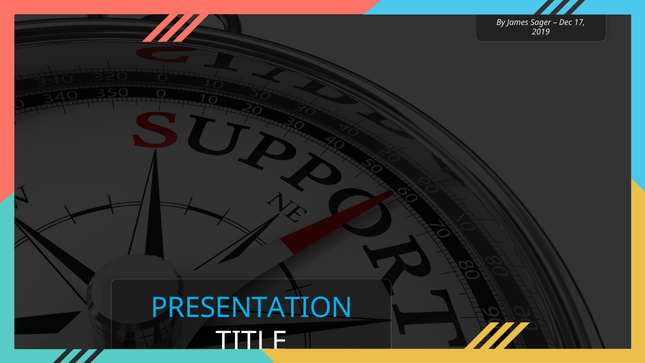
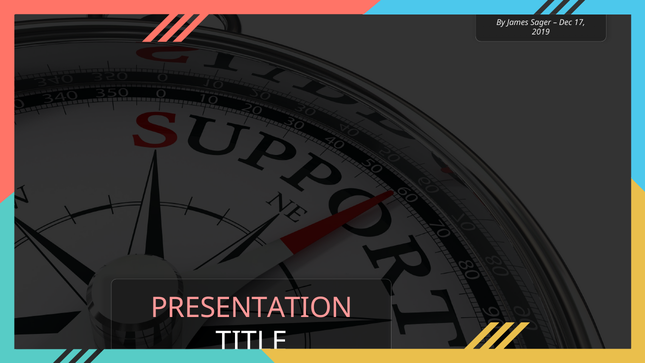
PRESENTATION colour: light blue -> pink (252, 308)
